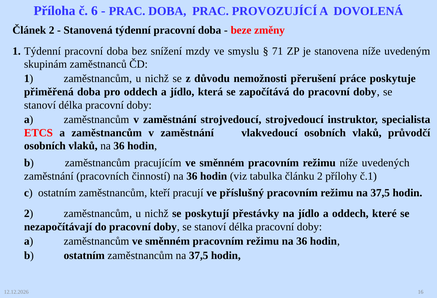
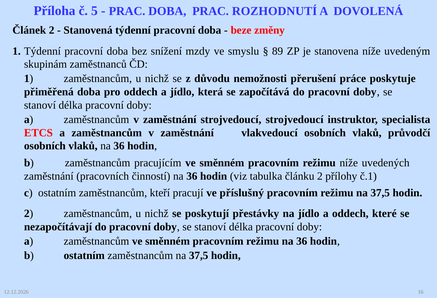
6: 6 -> 5 (94, 11)
PROVOZUJÍCÍ: PROVOZUJÍCÍ -> ROZHODNUTÍ (275, 11)
71: 71 -> 89 (278, 51)
